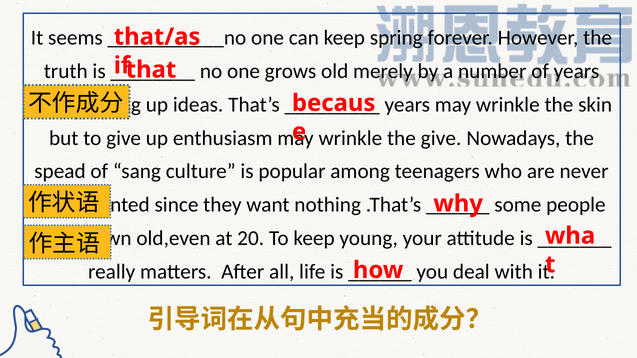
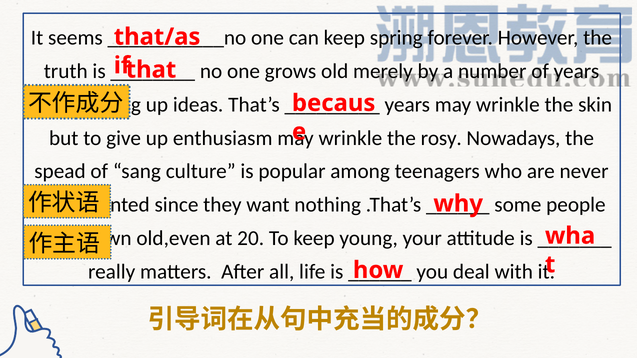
the give: give -> rosy (441, 138)
